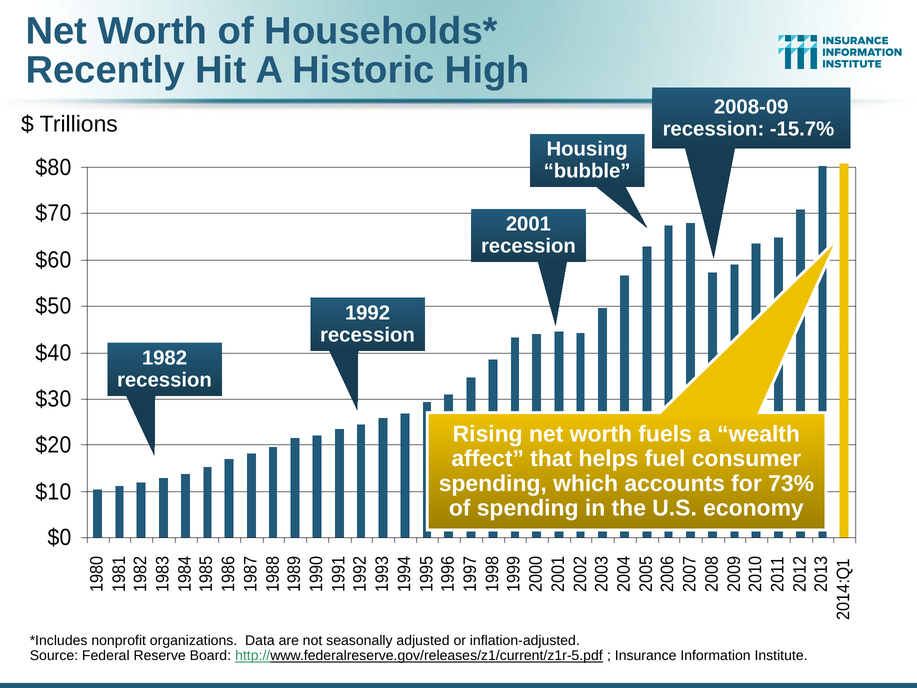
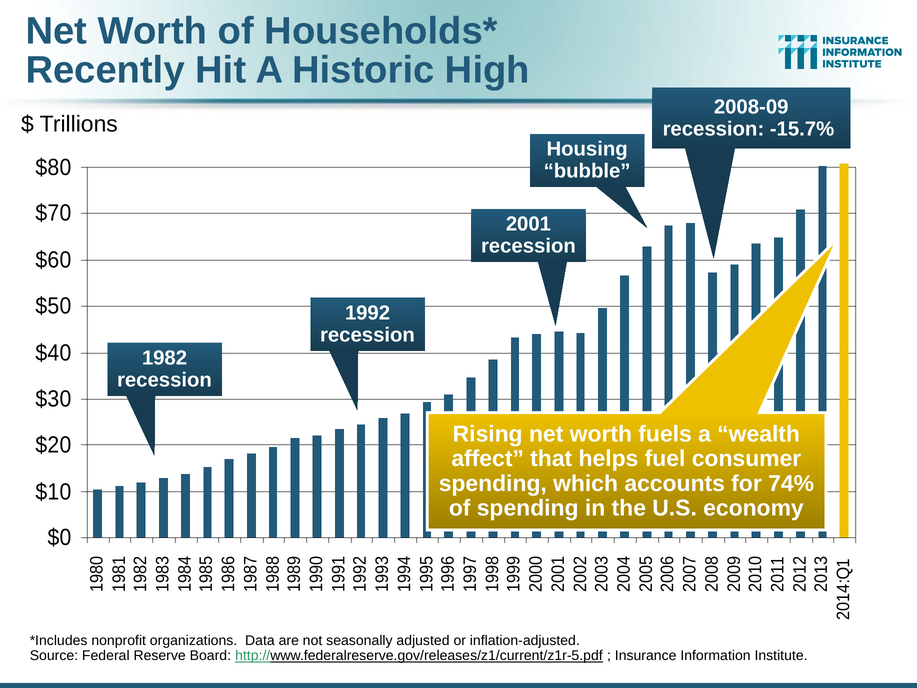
73%: 73% -> 74% (791, 483)
